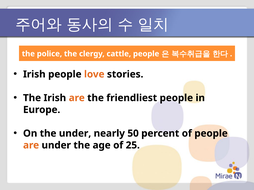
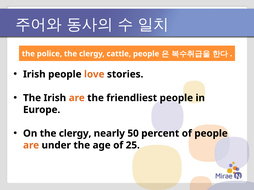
On the under: under -> clergy (75, 134)
